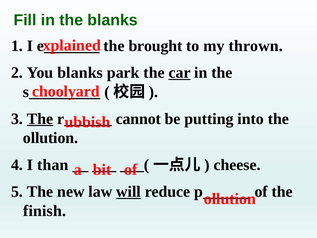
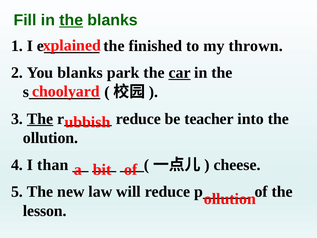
the underline: none -> present (71, 20)
brought: brought -> finished (155, 46)
cannot: cannot -> reduce (138, 119)
putting: putting -> teacher (209, 119)
will underline: present -> none (128, 192)
finish: finish -> lesson (45, 211)
